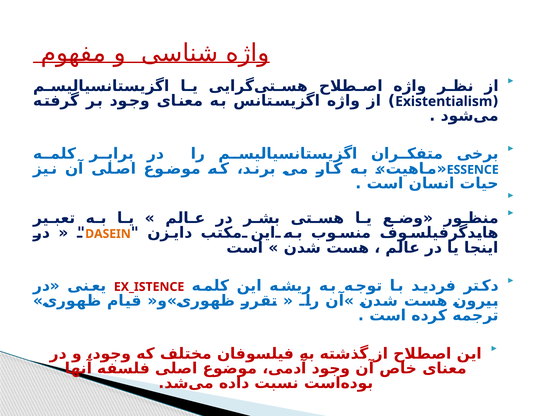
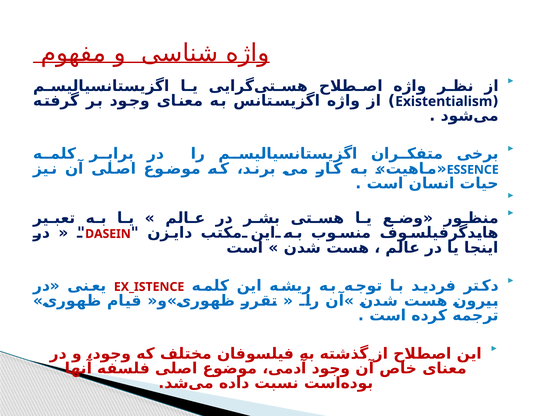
DASEIN colour: orange -> red (108, 234)
